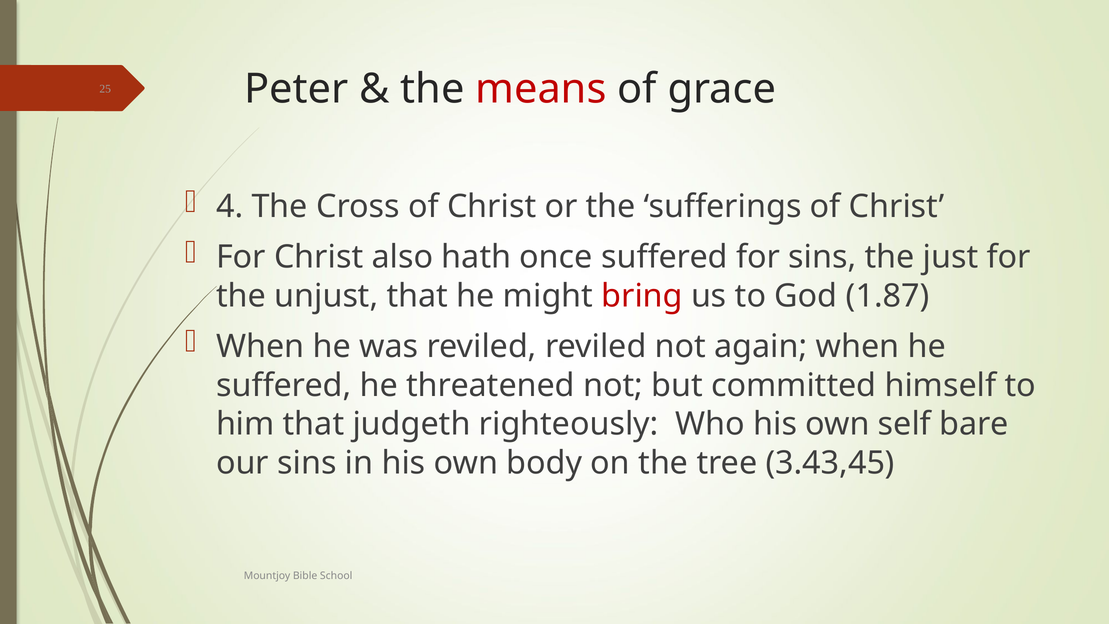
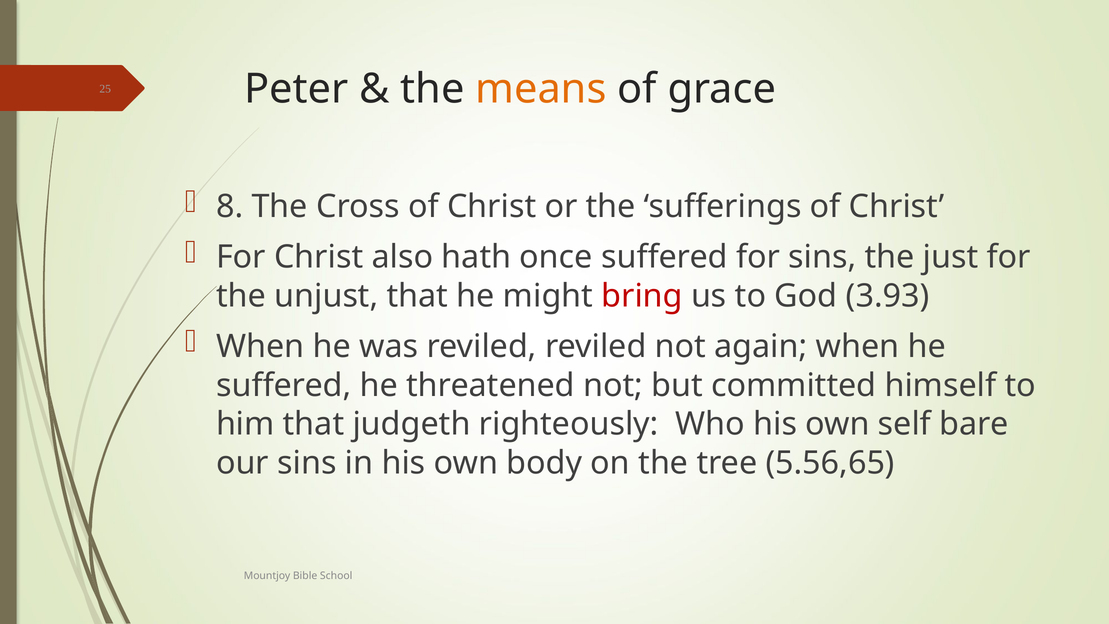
means colour: red -> orange (541, 89)
4: 4 -> 8 (230, 207)
1.87: 1.87 -> 3.93 (888, 296)
3.43,45: 3.43,45 -> 5.56,65 (830, 463)
